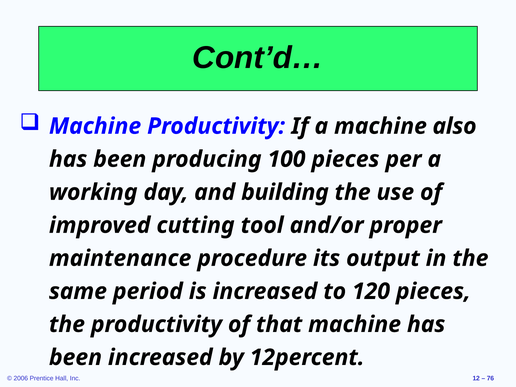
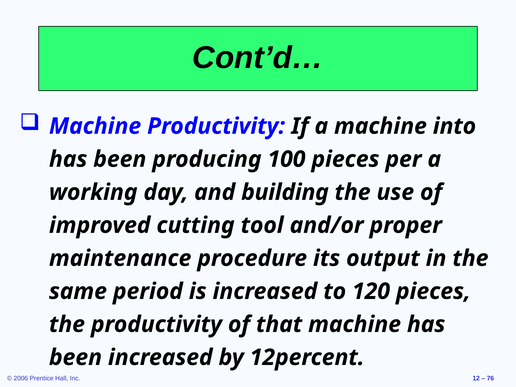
also: also -> into (454, 126)
